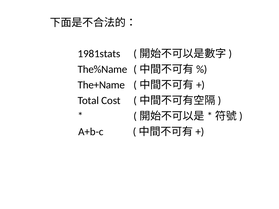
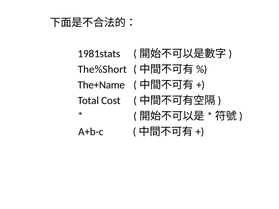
The%Name: The%Name -> The%Short (102, 69)
